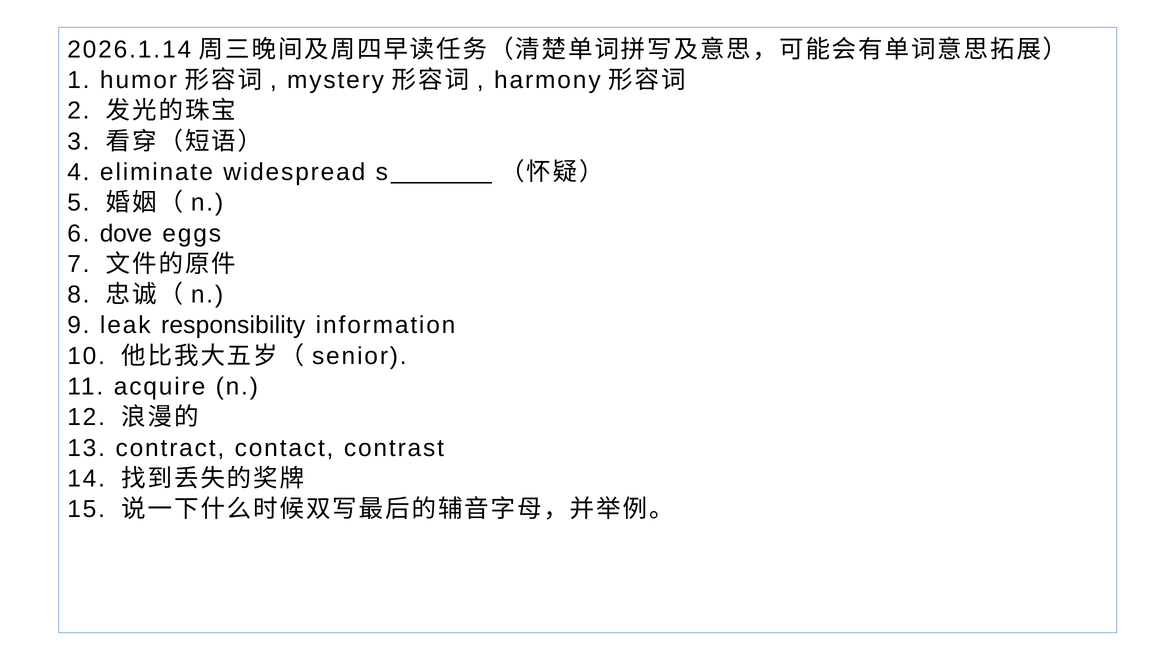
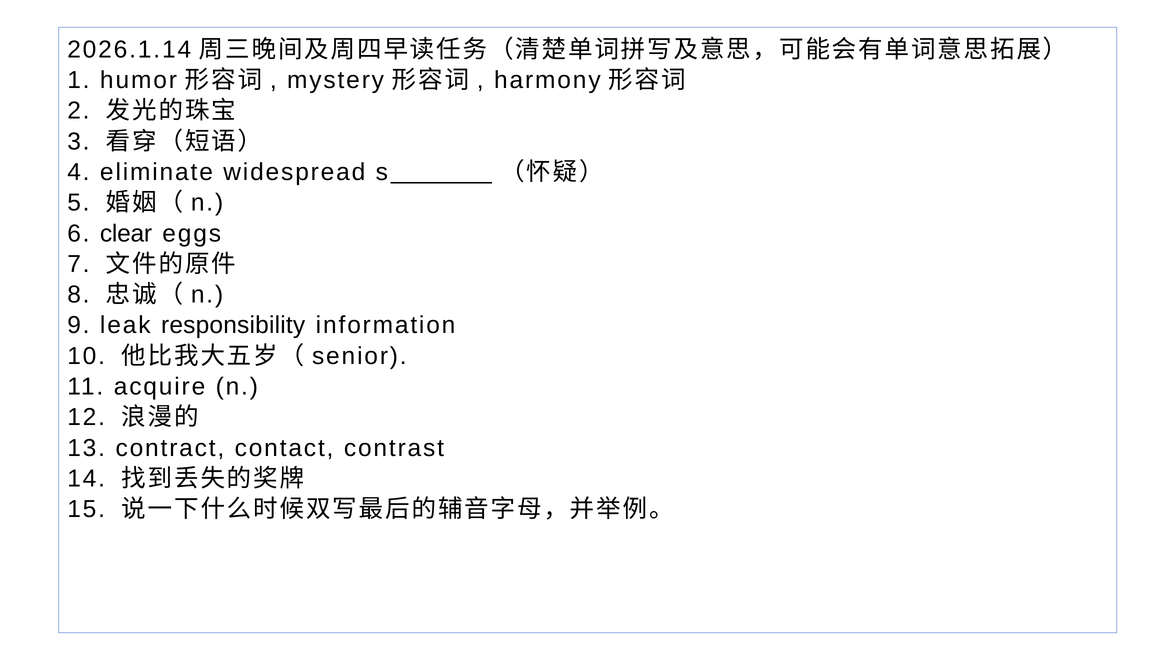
dove: dove -> clear (126, 233)
